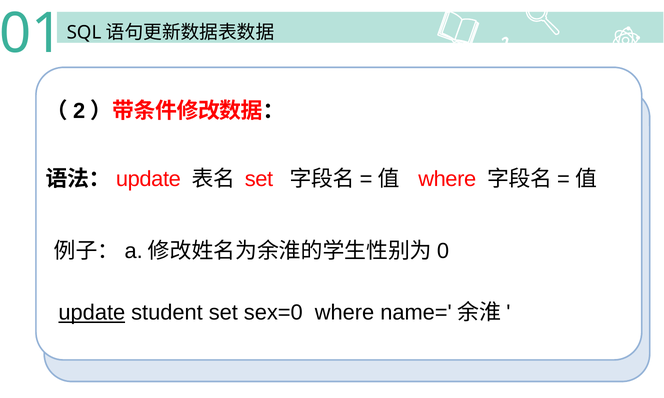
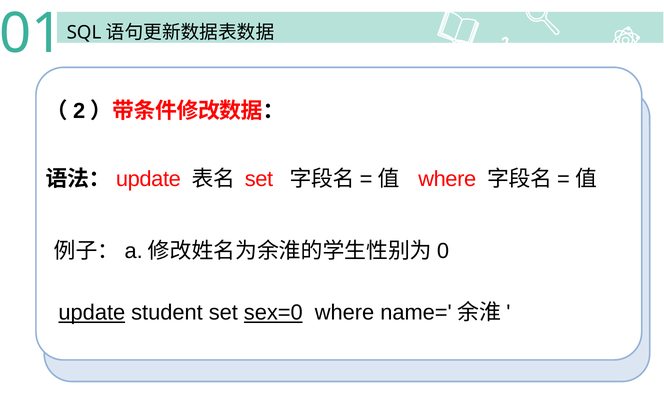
sex=0 underline: none -> present (273, 313)
